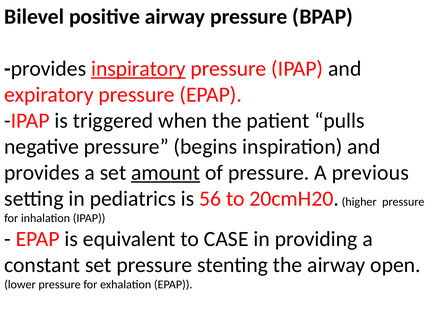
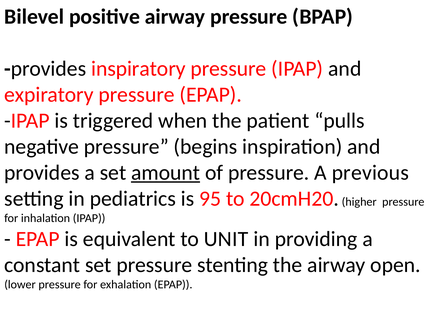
inspiratory underline: present -> none (138, 69)
56: 56 -> 95 (210, 199)
CASE: CASE -> UNIT (226, 239)
